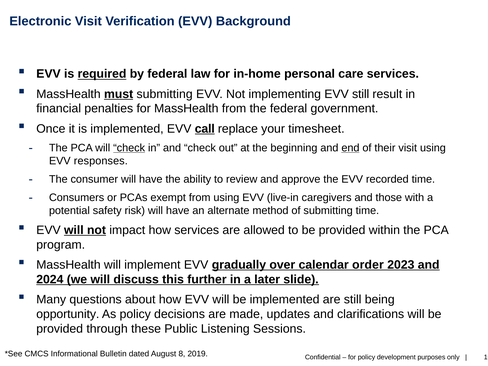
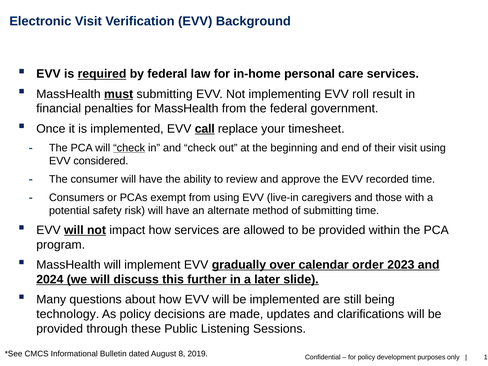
EVV still: still -> roll (361, 94)
end underline: present -> none (350, 148)
responses: responses -> considered (101, 161)
opportunity: opportunity -> technology (68, 314)
